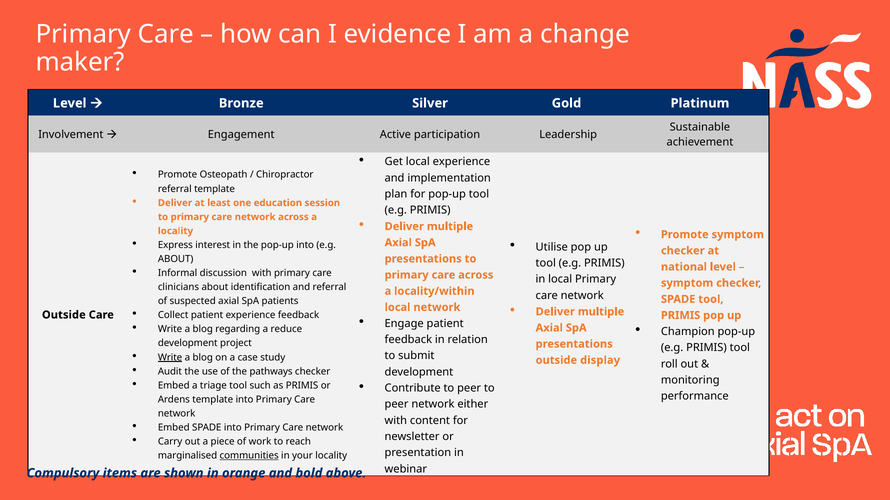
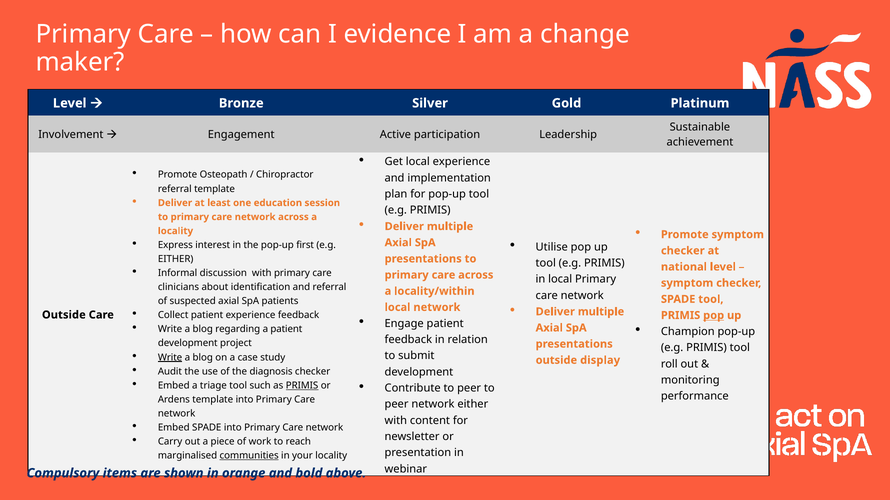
pop-up into: into -> first (305, 245)
ABOUT: ABOUT -> EITHER (176, 259)
pop underline: none -> present (714, 316)
a reduce: reduce -> patient (286, 330)
pathways: pathways -> diagnosis (271, 372)
PRIMIS underline: none -> present (302, 386)
